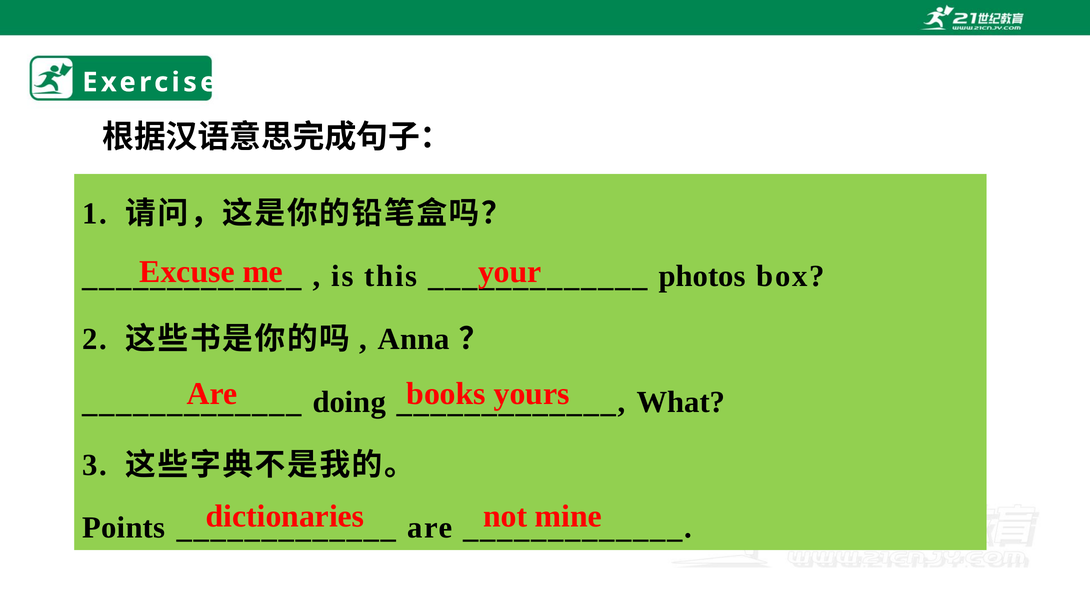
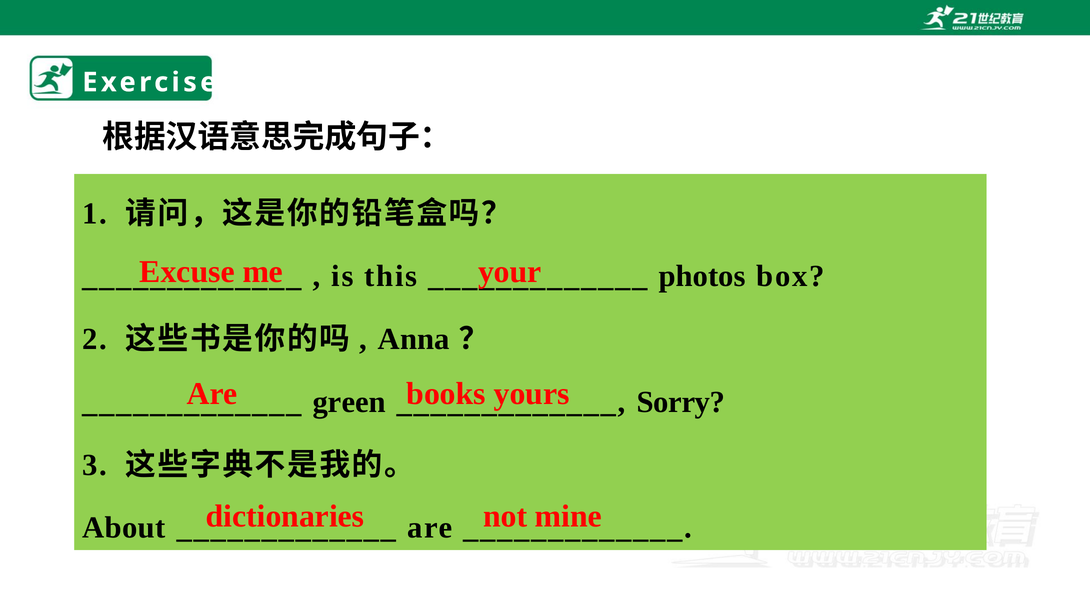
doing: doing -> green (349, 402)
What: What -> Sorry (681, 402)
Points: Points -> About (124, 528)
